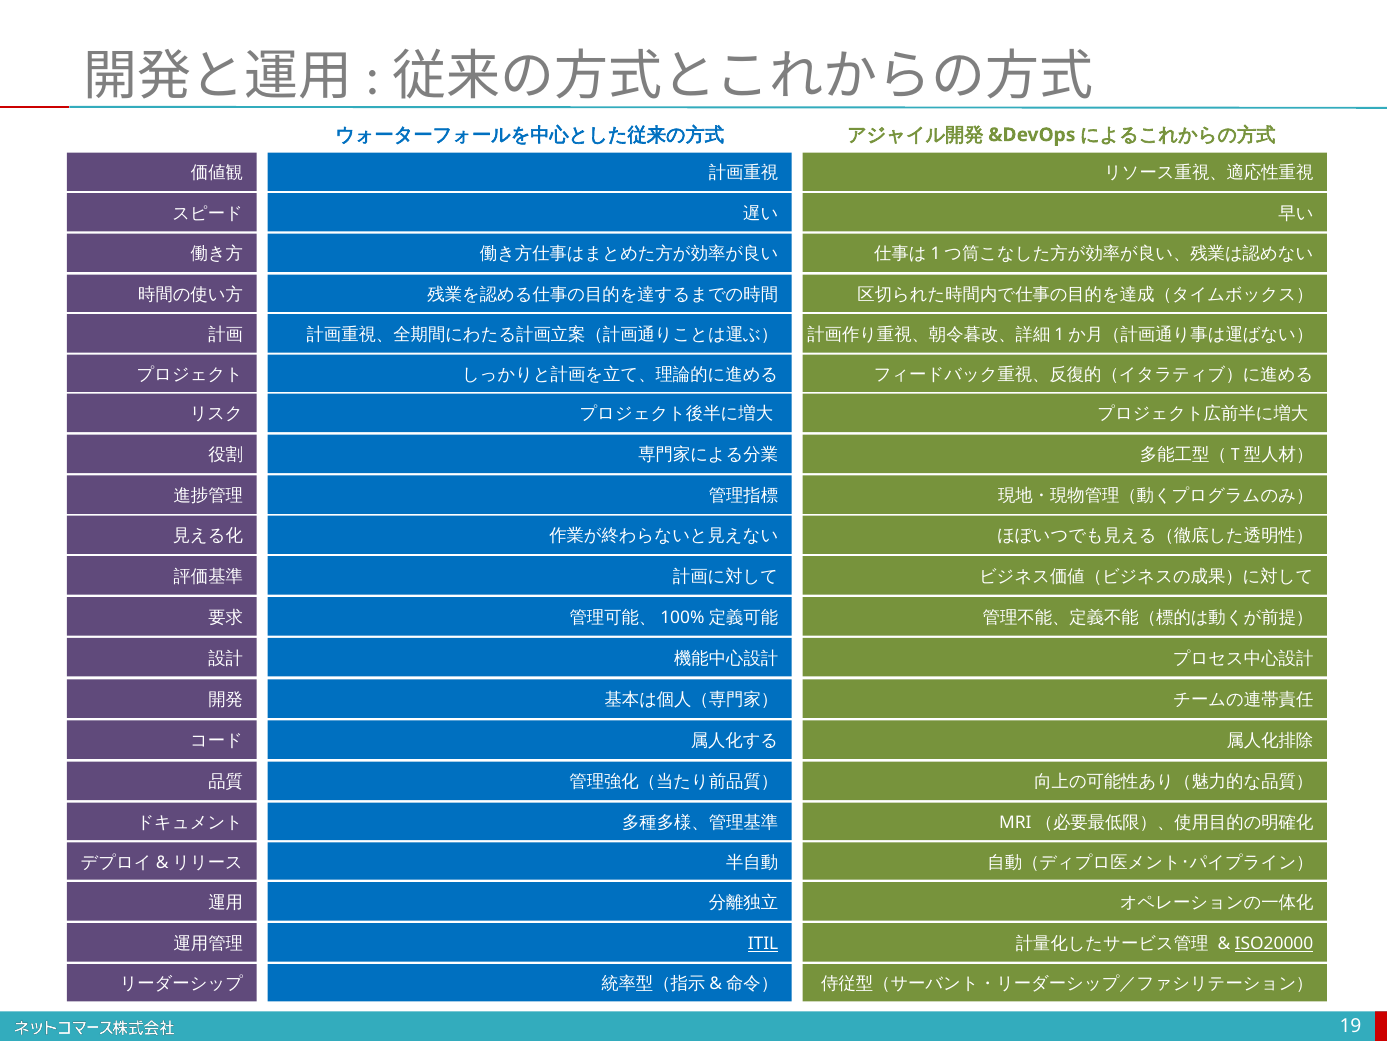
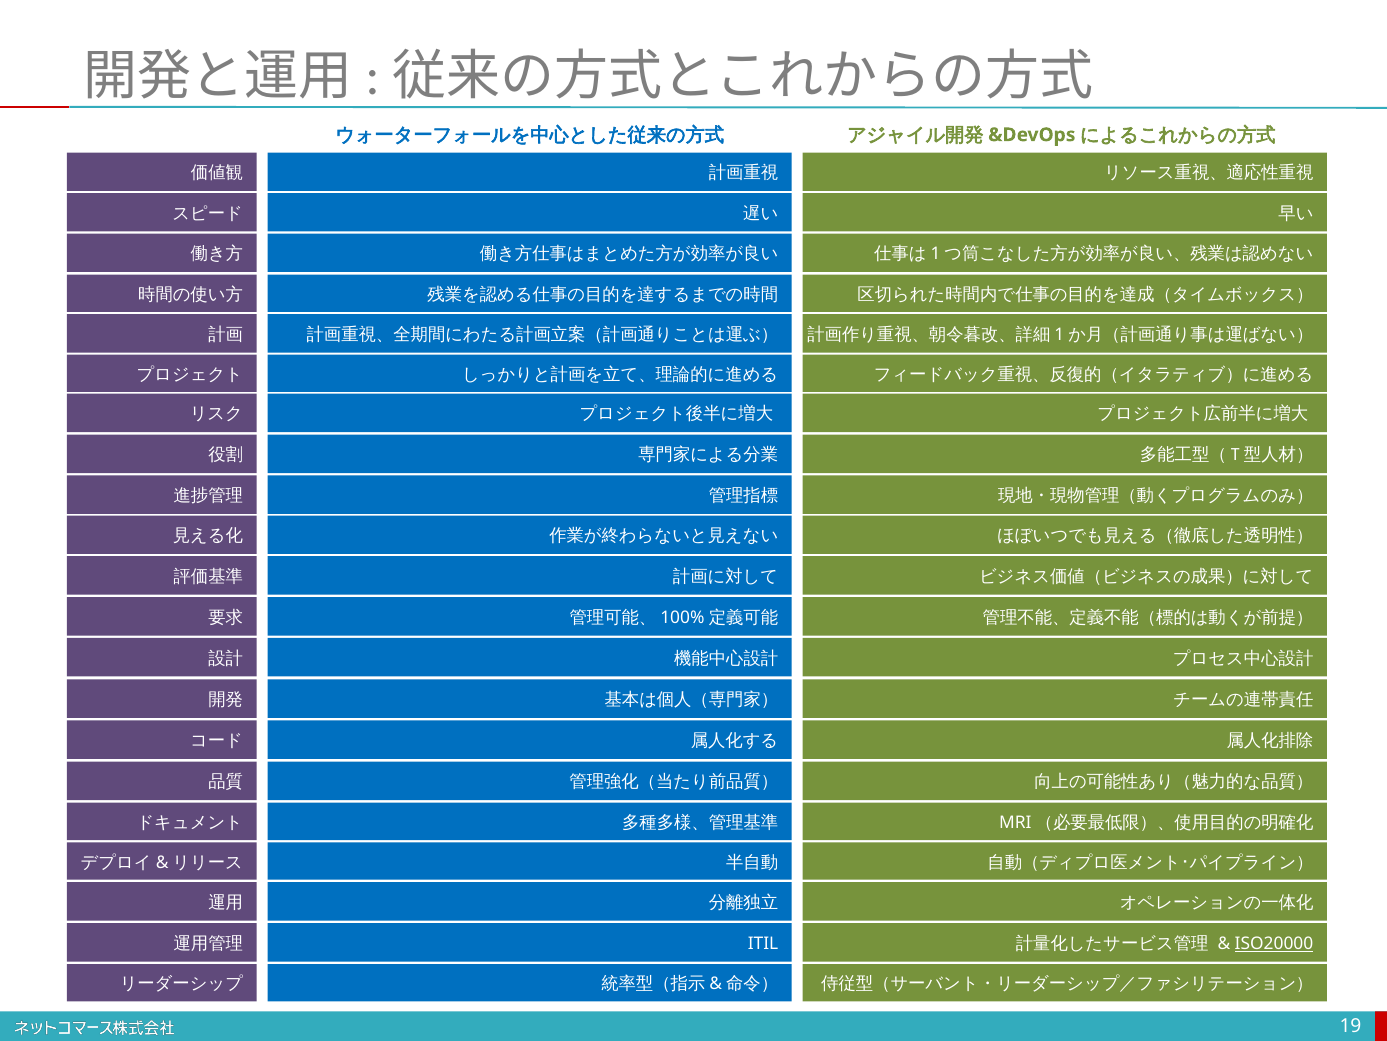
ITIL underline: present -> none (763, 943)
